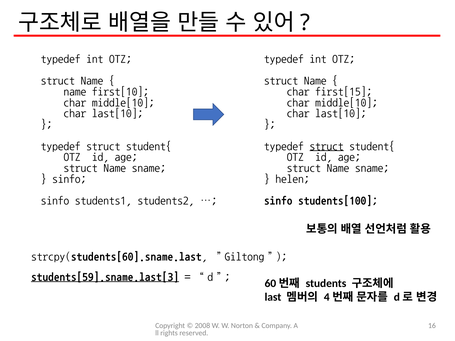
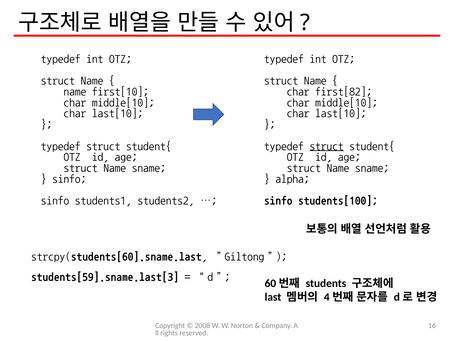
first[15: first[15 -> first[82 (344, 91)
helen: helen -> alpha (292, 179)
students[59].sname.last[3 underline: present -> none (105, 277)
